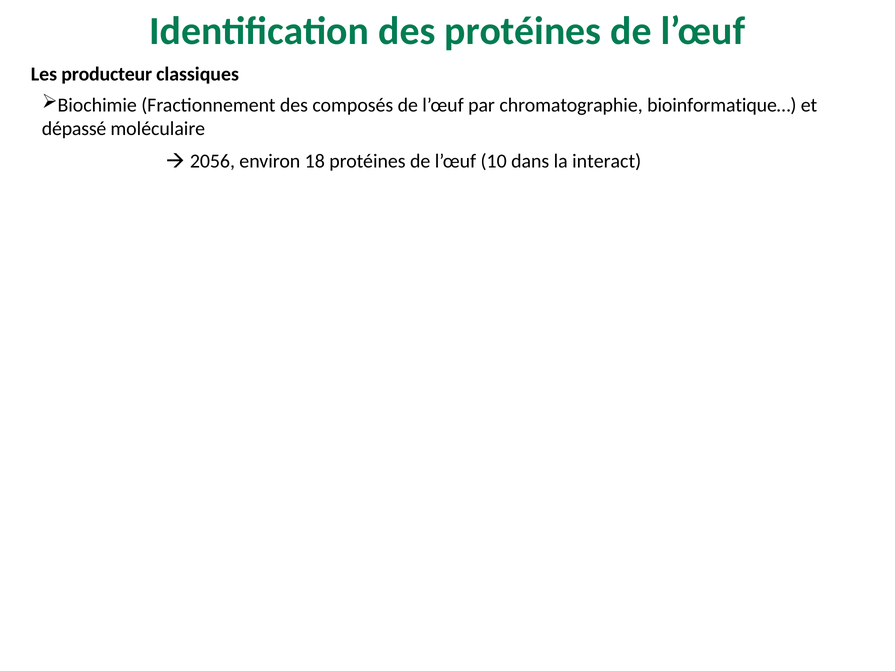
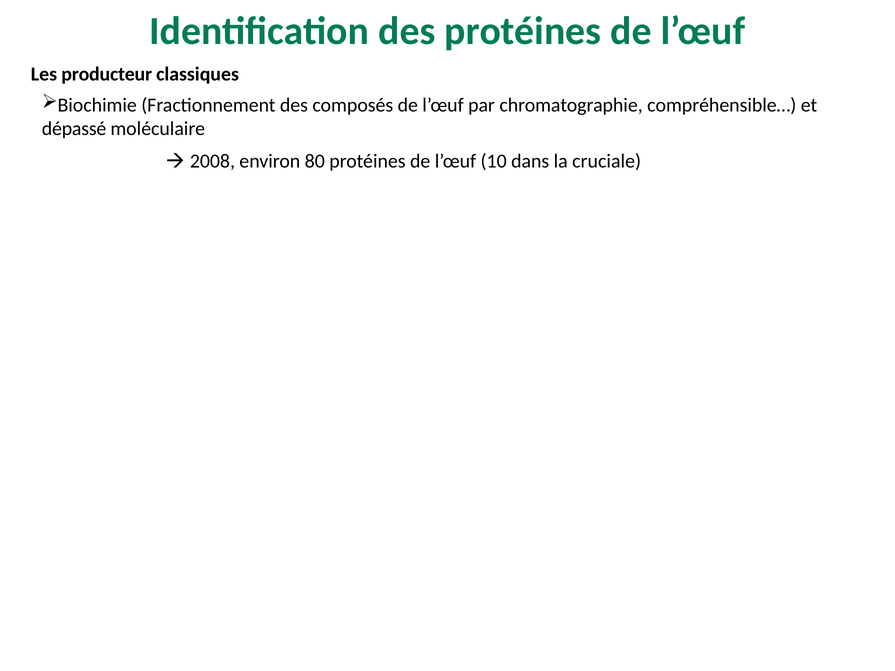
bioinformatique…: bioinformatique… -> compréhensible… (722, 105)
2056: 2056 -> 2008 (212, 161)
18: 18 -> 80 (315, 161)
interact: interact -> cruciale (607, 161)
